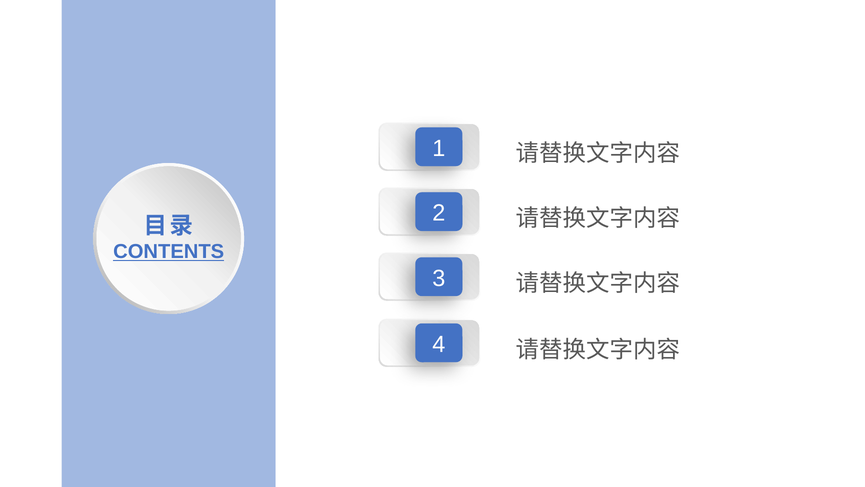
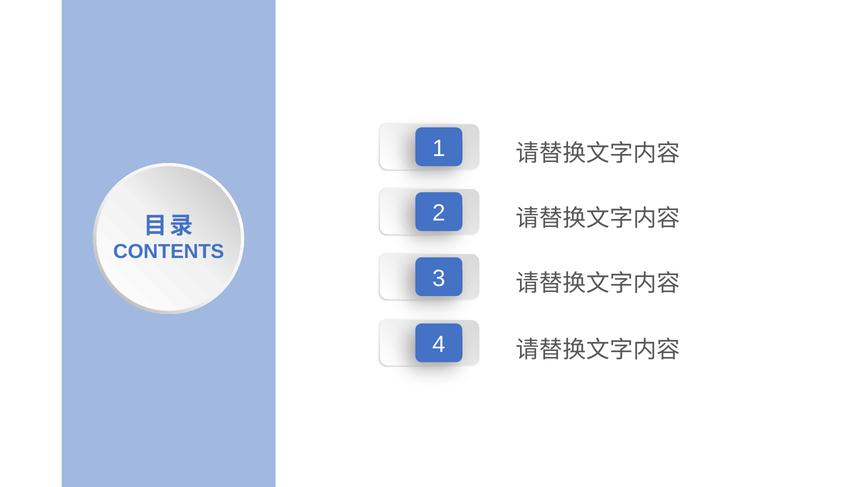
CONTENTS underline: present -> none (169, 252)
